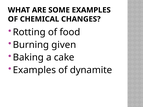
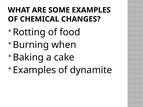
given: given -> when (64, 45)
